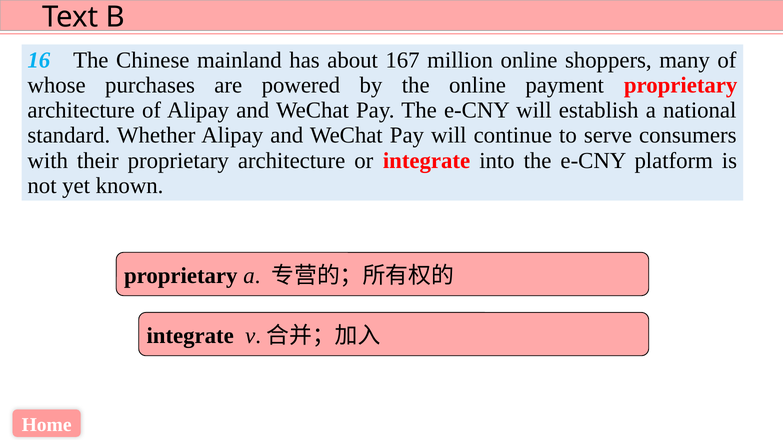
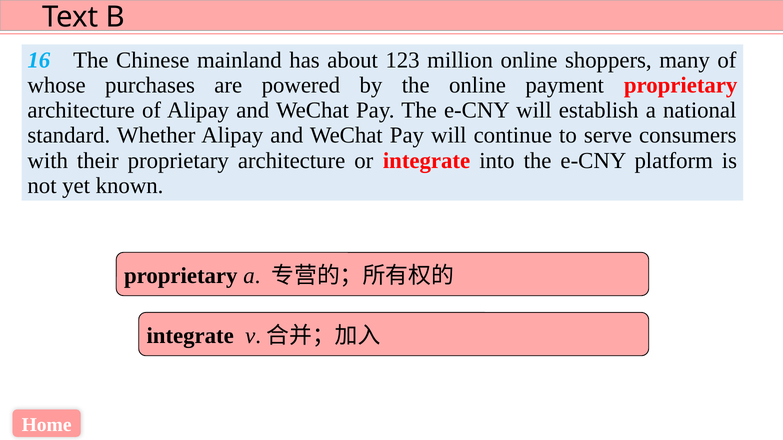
167: 167 -> 123 (403, 60)
